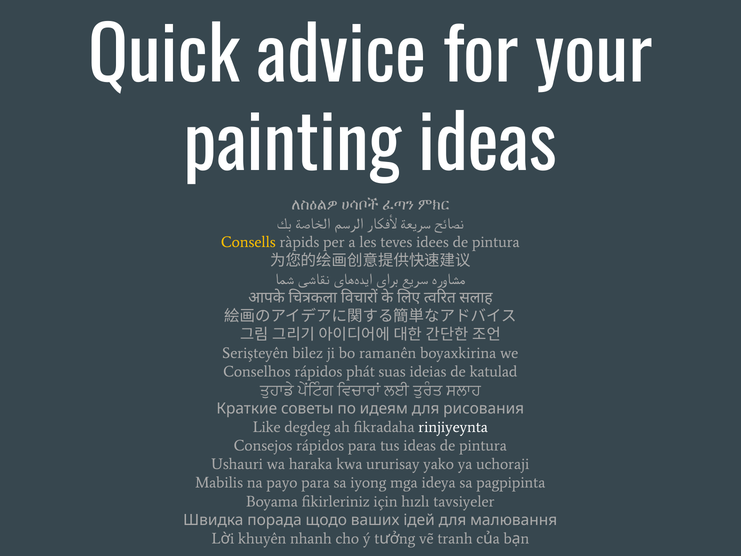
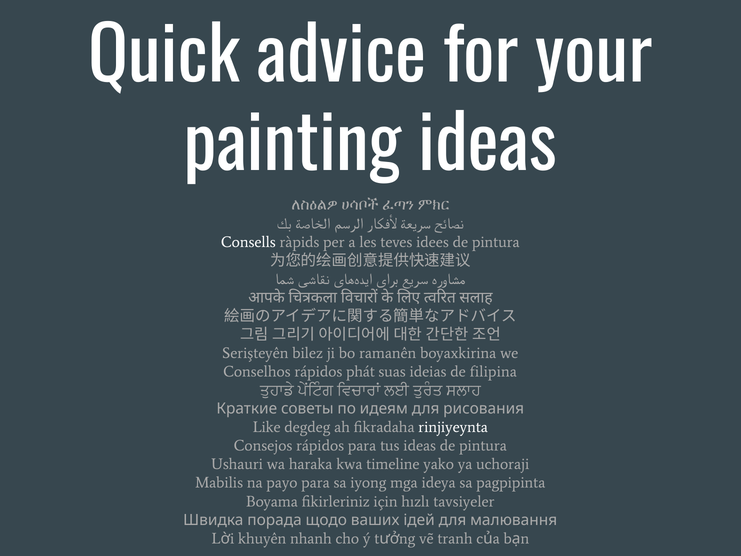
Consells colour: yellow -> white (248, 242)
katulad: katulad -> filipina (493, 372)
ururisay: ururisay -> timeline (393, 464)
